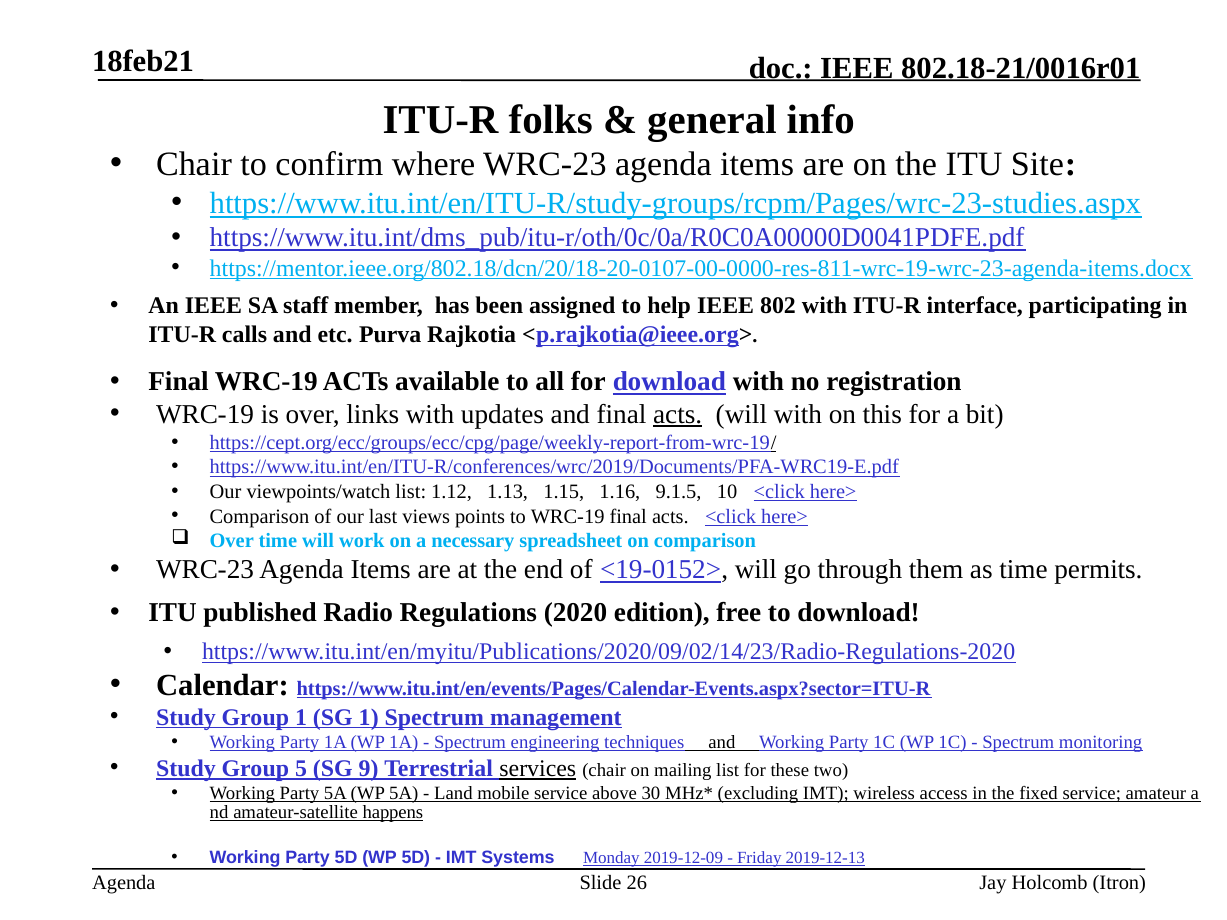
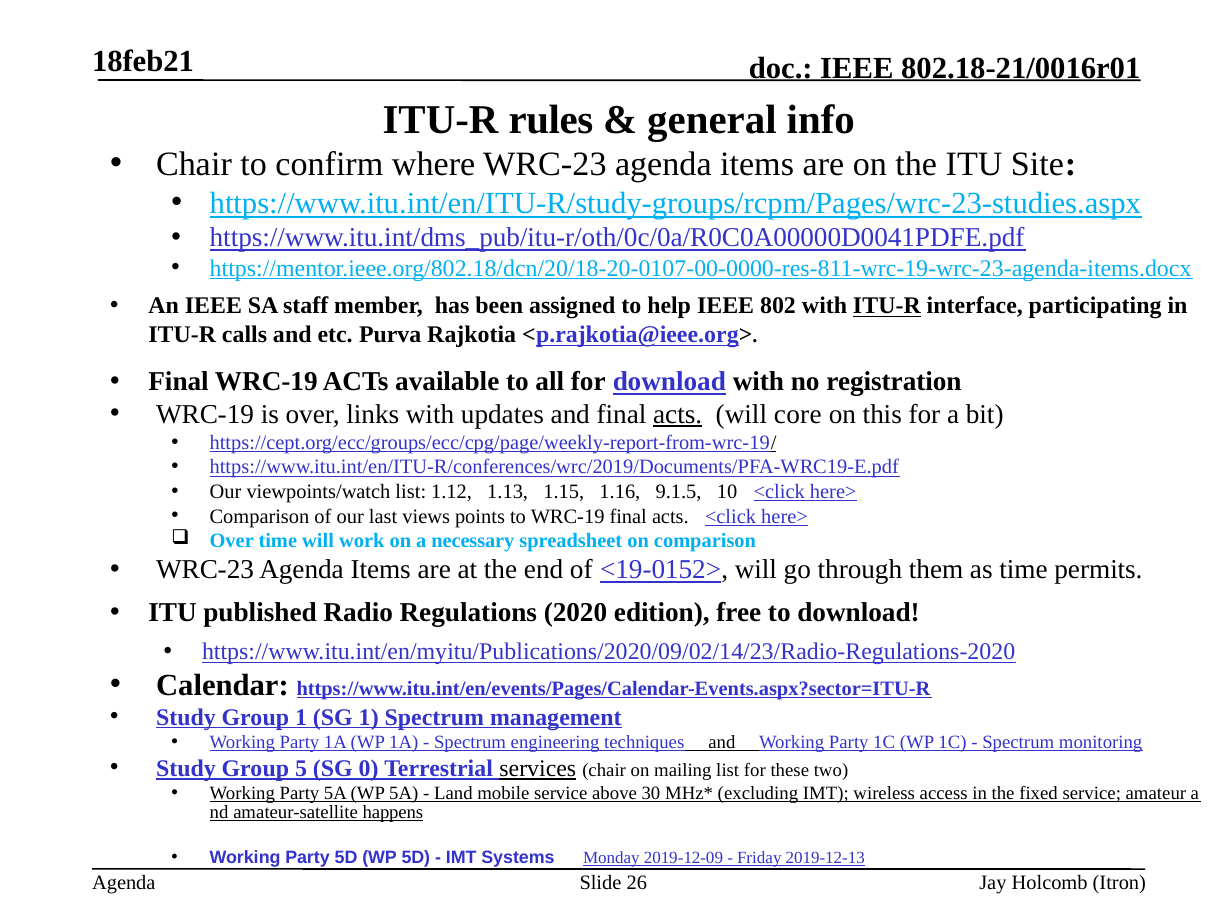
folks: folks -> rules (551, 120)
ITU-R underline: none -> present (887, 306)
will with: with -> core (798, 415)
9: 9 -> 0 (369, 769)
